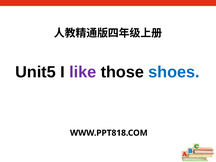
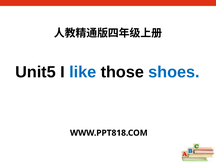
like colour: purple -> blue (83, 72)
